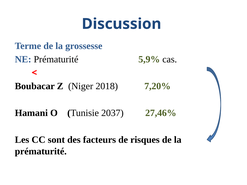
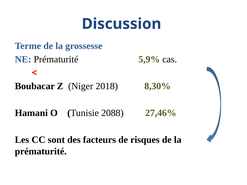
7,20%: 7,20% -> 8,30% (158, 86)
2037: 2037 -> 2088 (112, 113)
